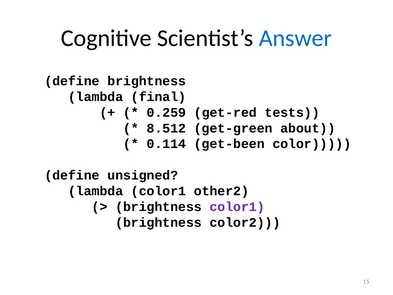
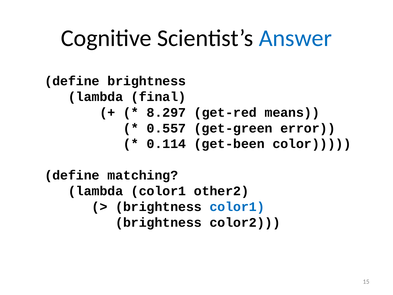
0.259: 0.259 -> 8.297 (166, 112)
tests: tests -> means (292, 112)
8.512: 8.512 -> 0.557 (166, 128)
about: about -> error (308, 128)
unsigned: unsigned -> matching (143, 175)
color1 colour: purple -> blue (237, 207)
